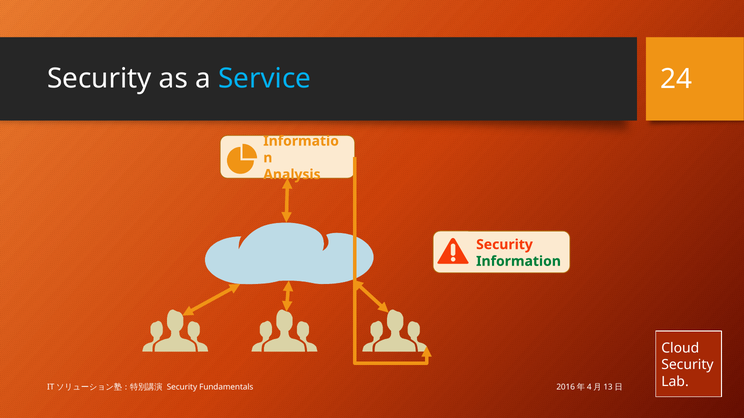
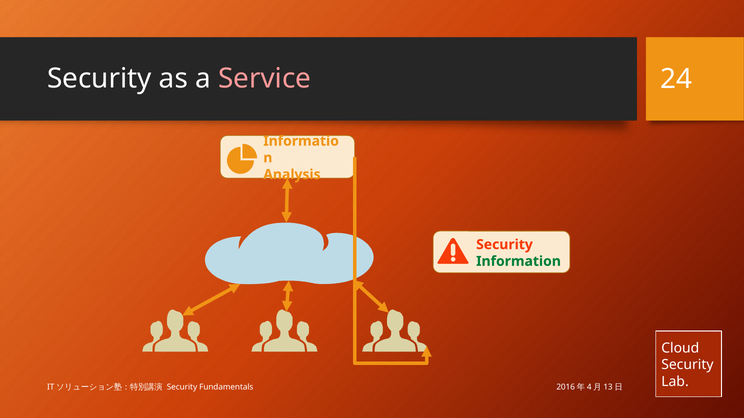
Service colour: light blue -> pink (265, 79)
